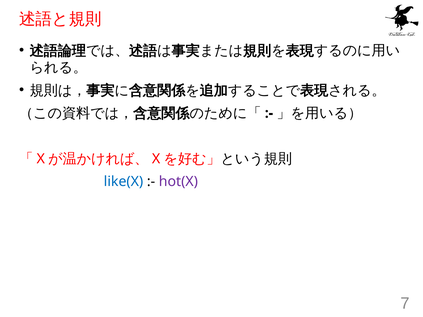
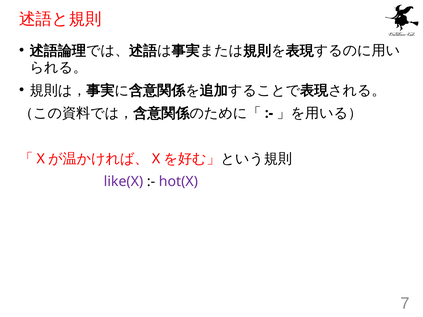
like(X colour: blue -> purple (123, 182)
